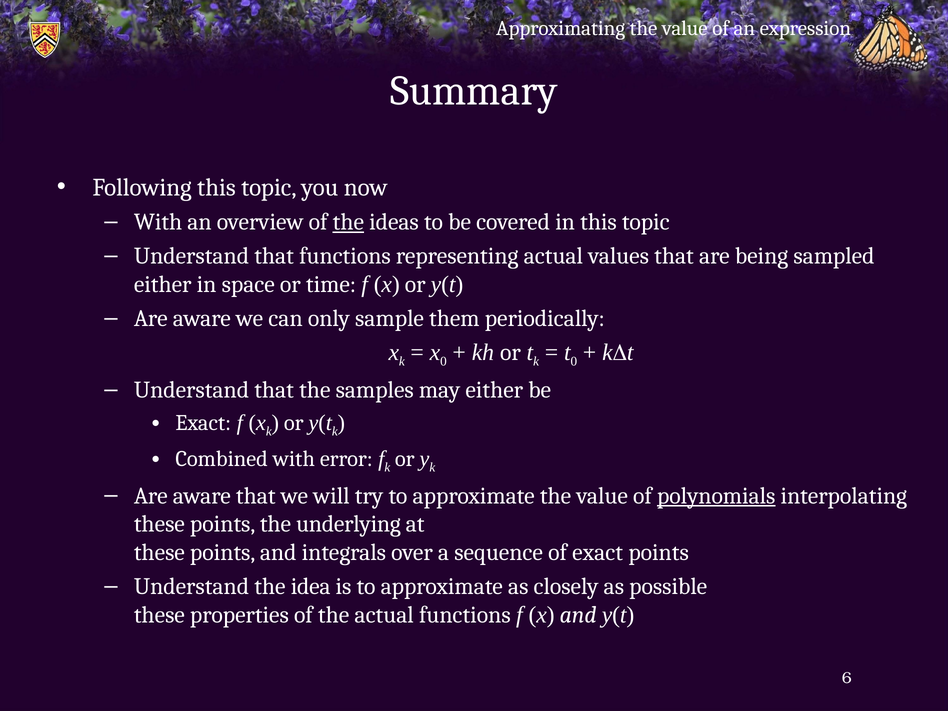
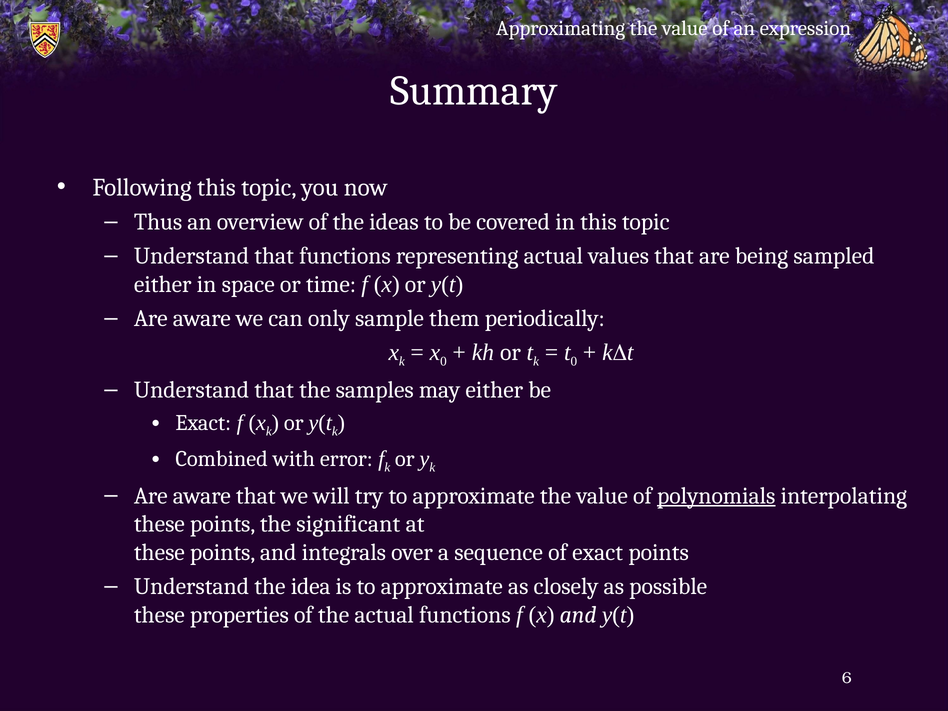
With: With -> Thus (158, 222)
the underline: present -> none (348, 222)
underlying: underlying -> significant (348, 524)
